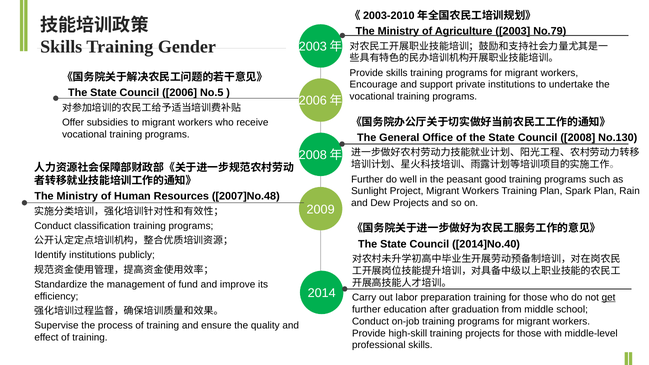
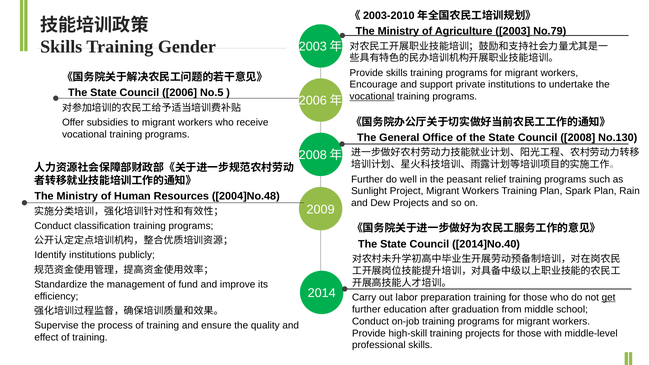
vocational underline: none -> present (372, 97)
good: good -> relief (495, 179)
2007]No.48: 2007]No.48 -> 2004]No.48 (246, 196)
